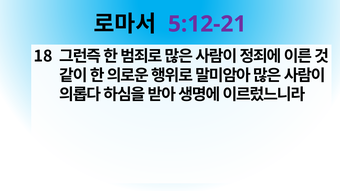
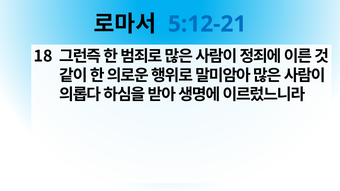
5:12-21 colour: purple -> blue (207, 24)
